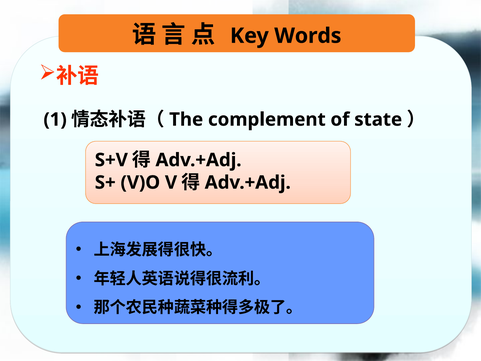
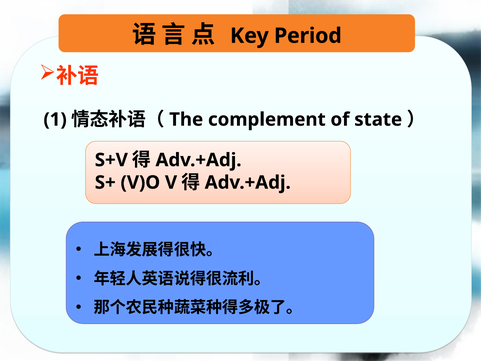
Words: Words -> Period (308, 36)
